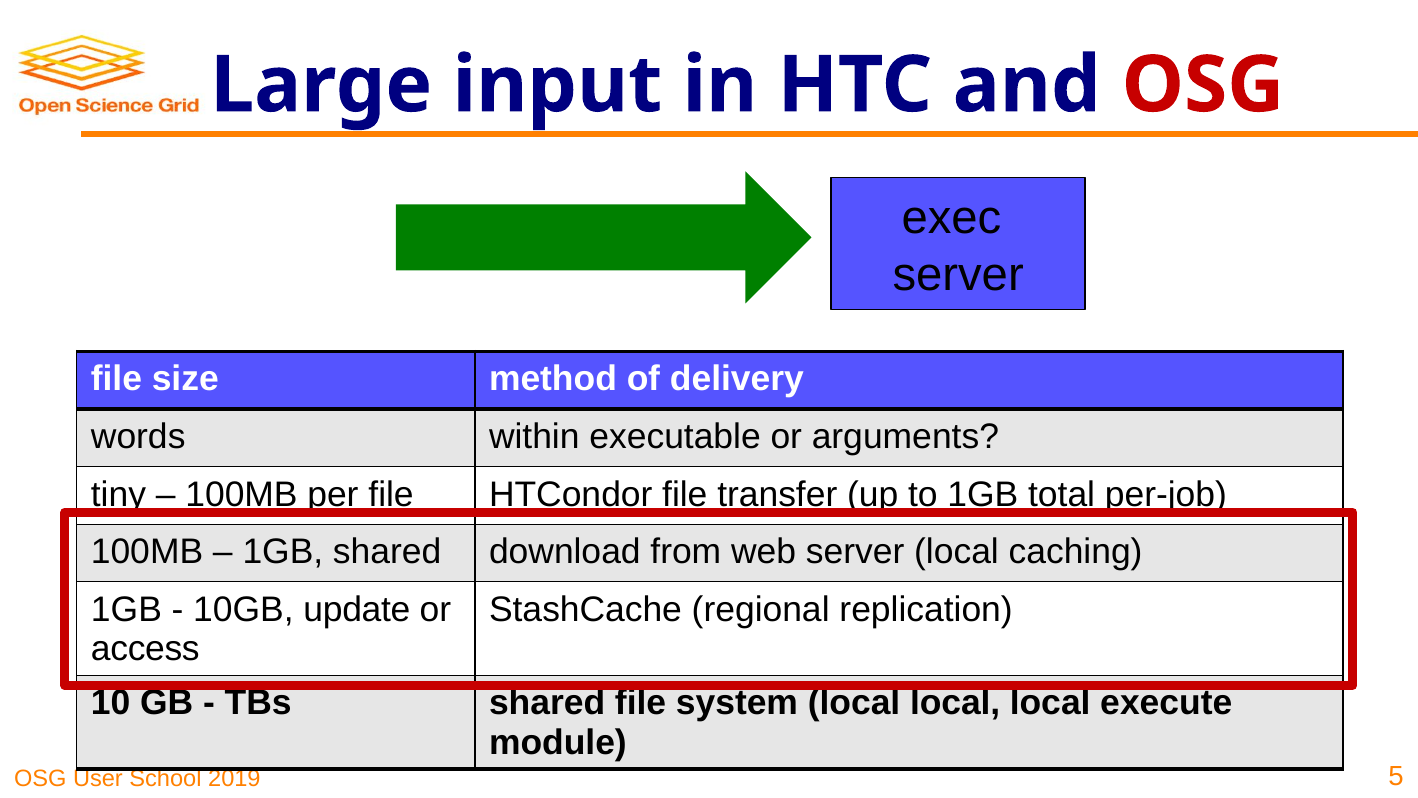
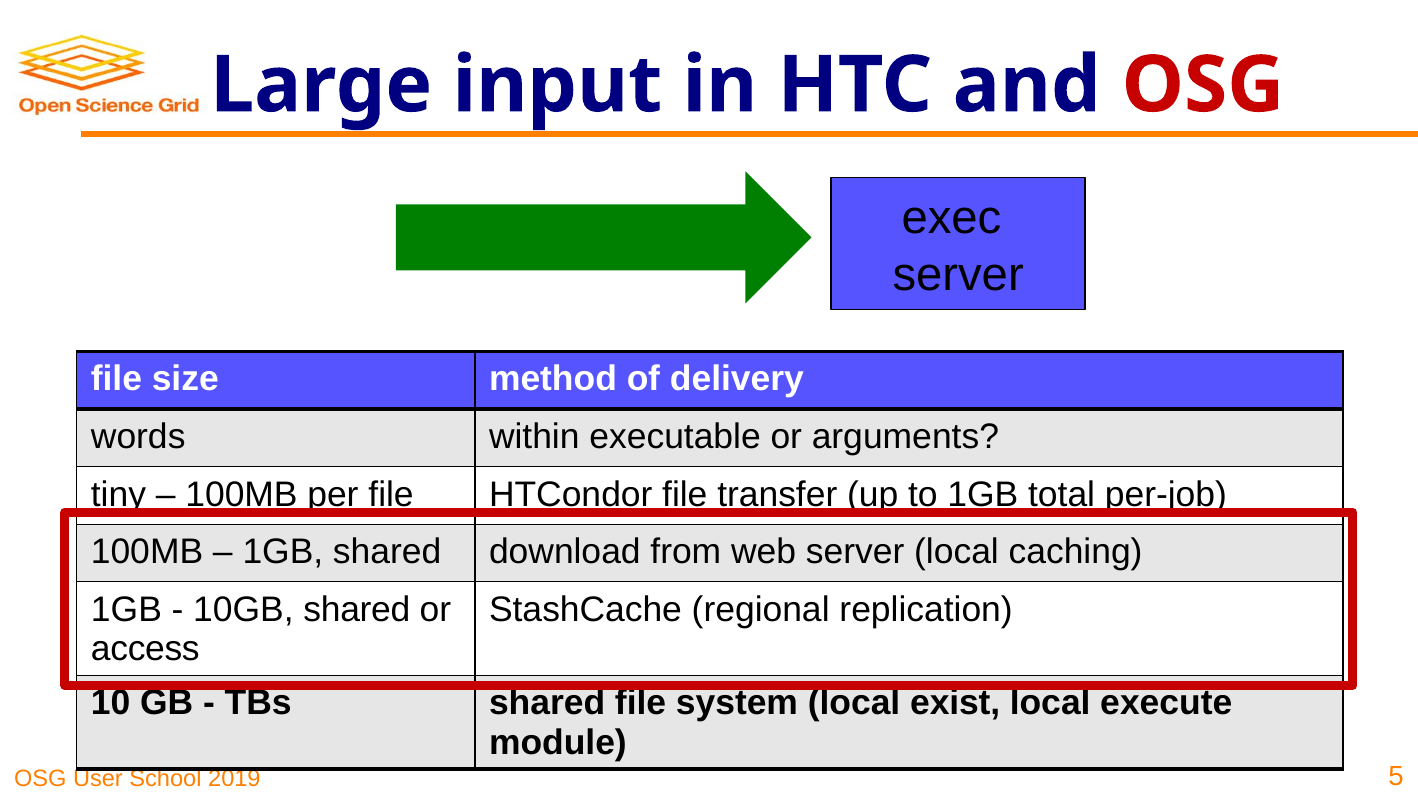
10GB update: update -> shared (357, 609)
local: local -> exist (955, 703)
